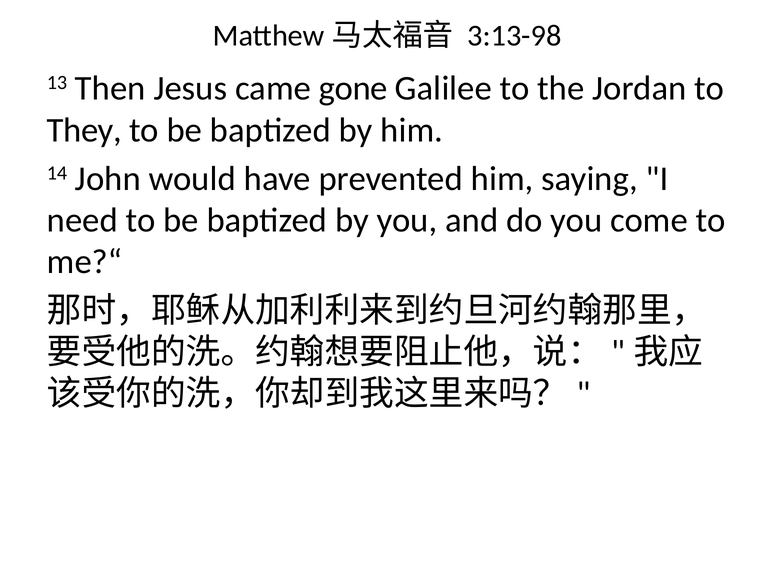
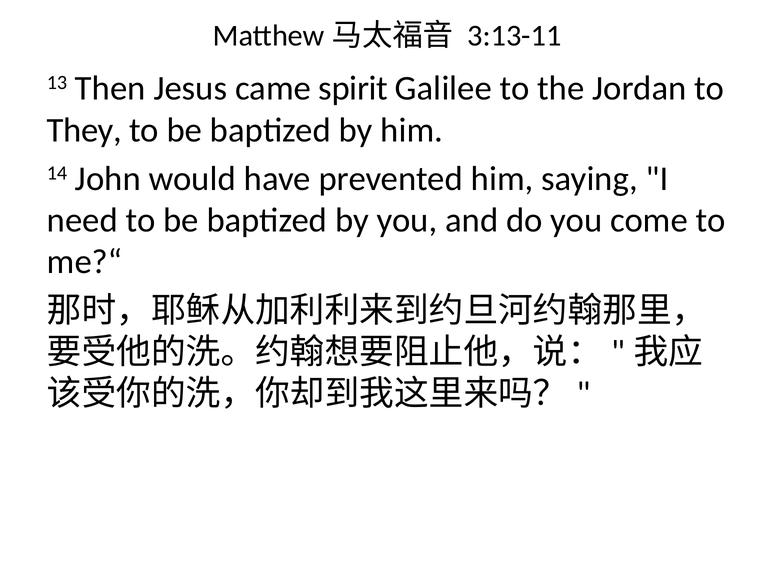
3:13-98: 3:13-98 -> 3:13-11 (514, 36)
gone: gone -> spirit (353, 88)
